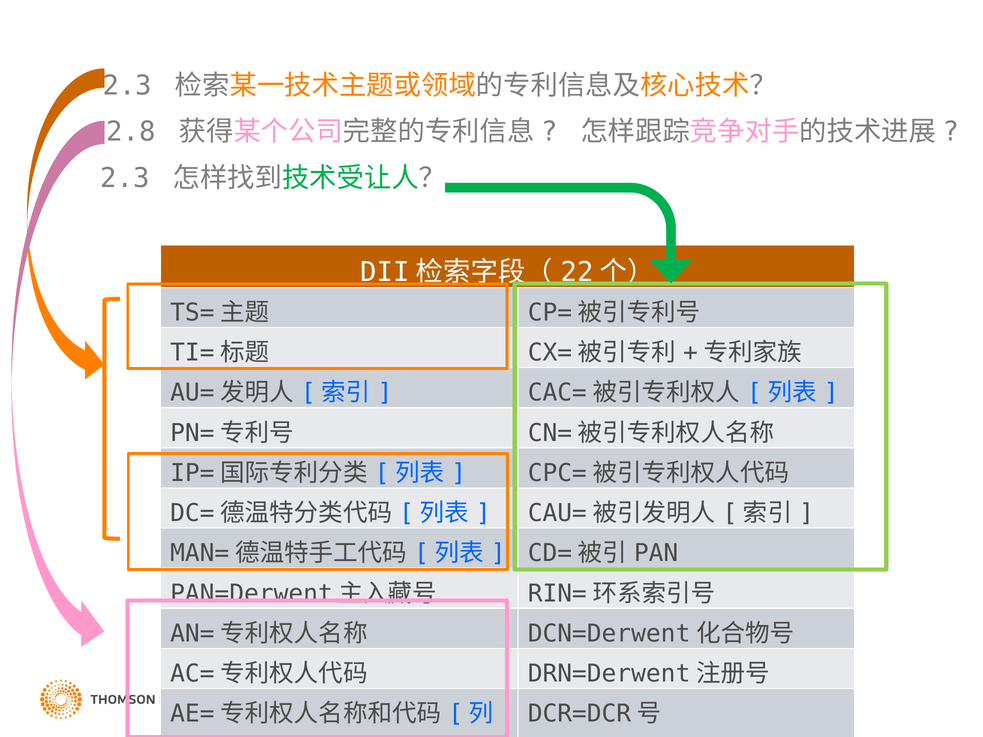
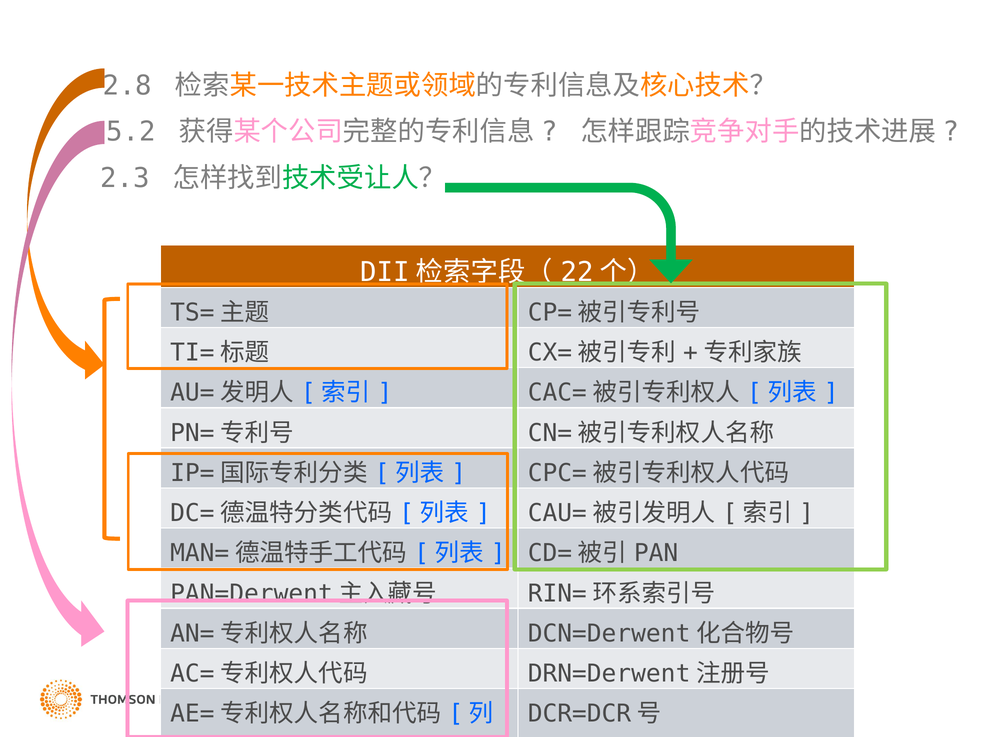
2.3: 2.3 -> 2.8 (127, 86)
2.8: 2.8 -> 5.2 (131, 132)
